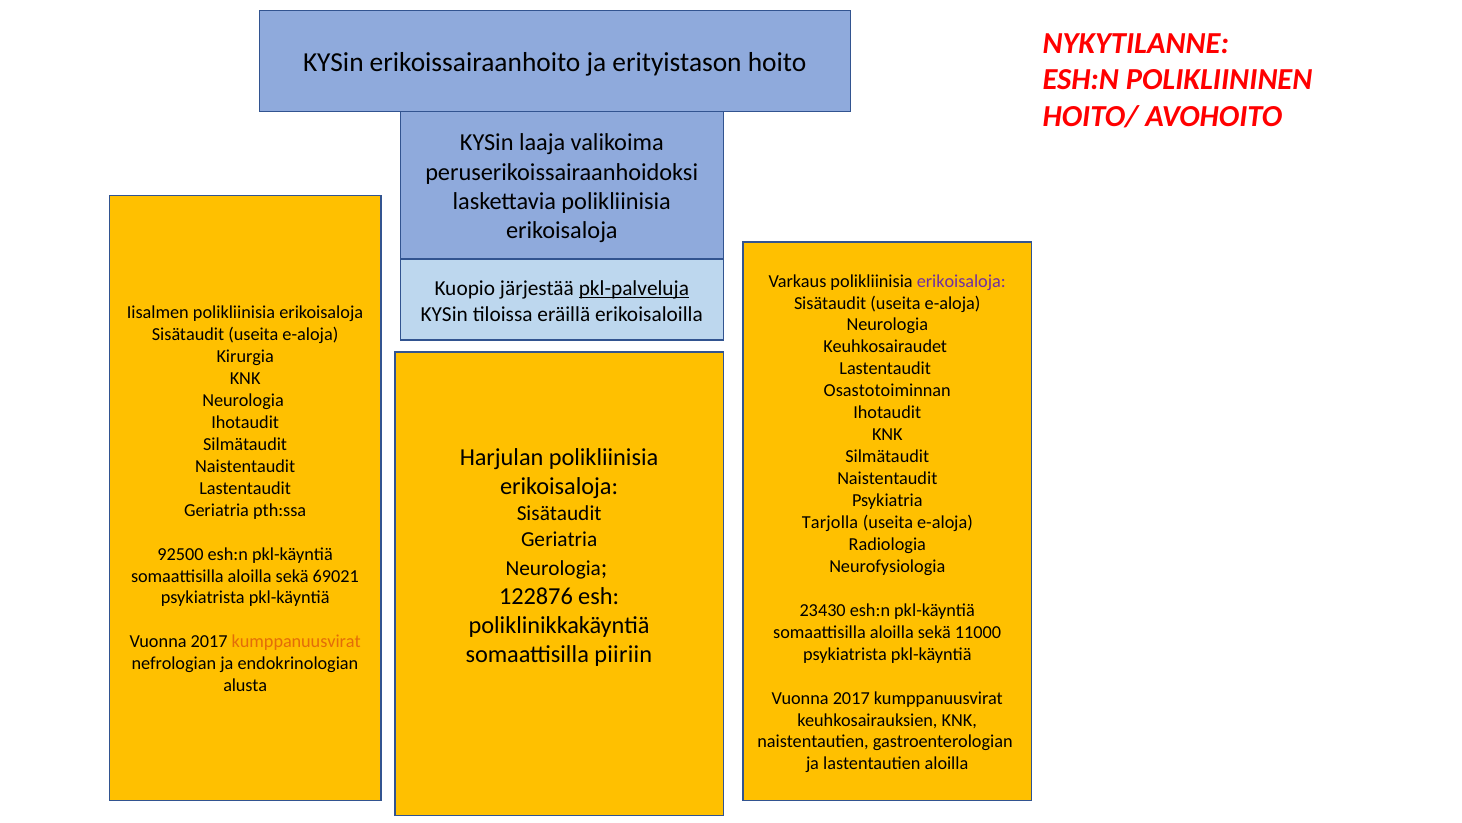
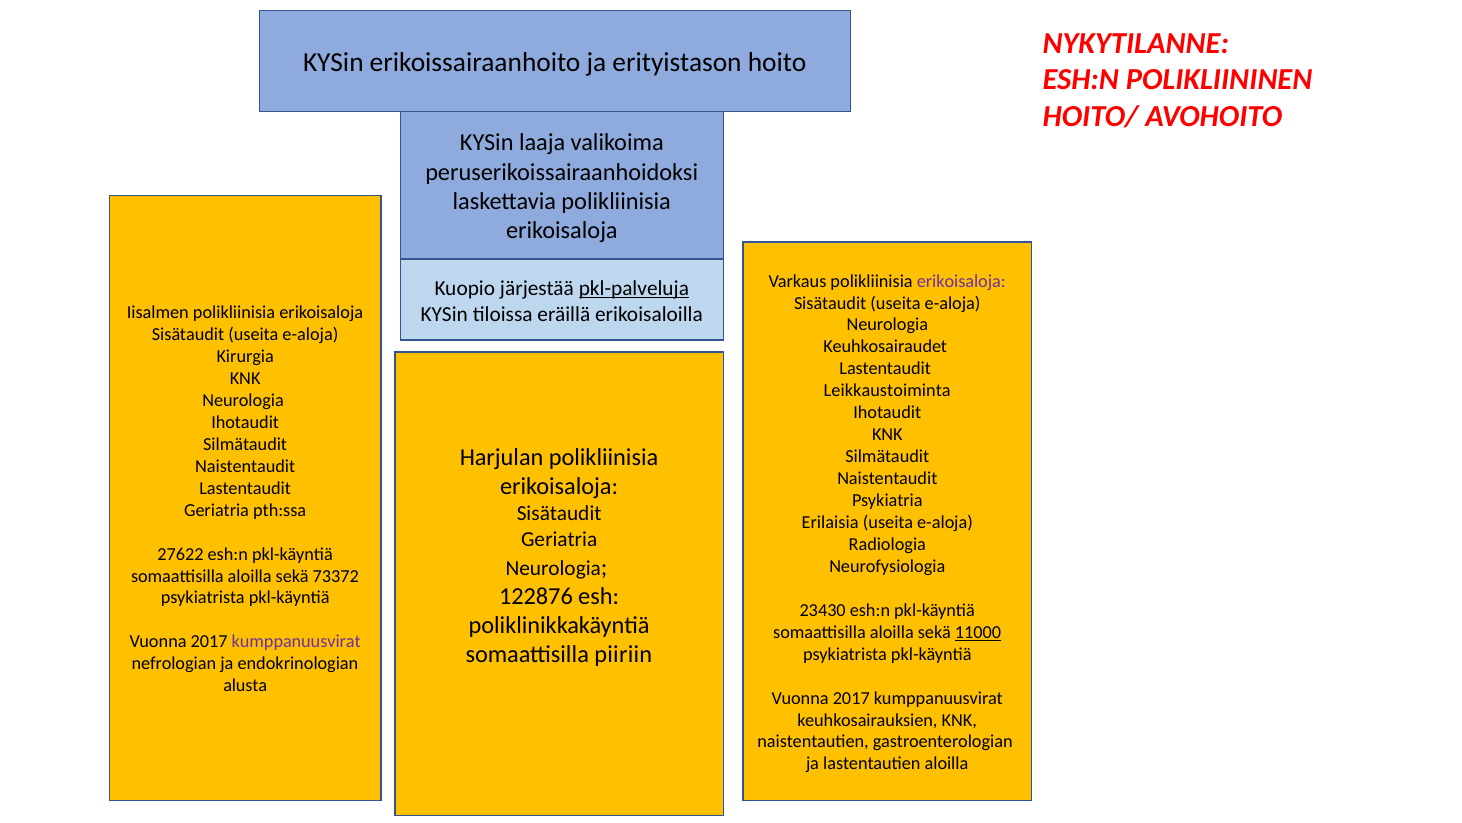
Osastotoiminnan: Osastotoiminnan -> Leikkaustoiminta (887, 390)
Tarjolla: Tarjolla -> Erilaisia (830, 522)
92500: 92500 -> 27622 (180, 554)
69021: 69021 -> 73372 (336, 576)
11000 underline: none -> present (978, 632)
kumppanuusvirat colour: orange -> purple (296, 641)
